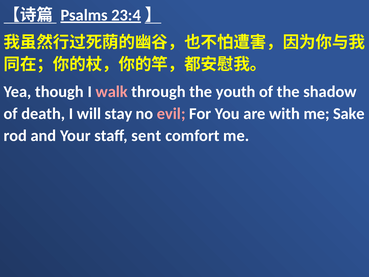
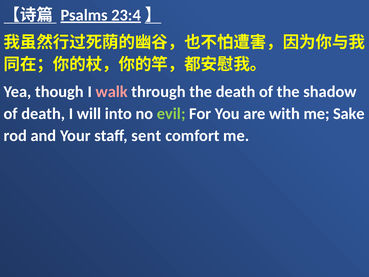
the youth: youth -> death (236, 92)
stay: stay -> into (118, 114)
evil colour: pink -> light green (171, 114)
